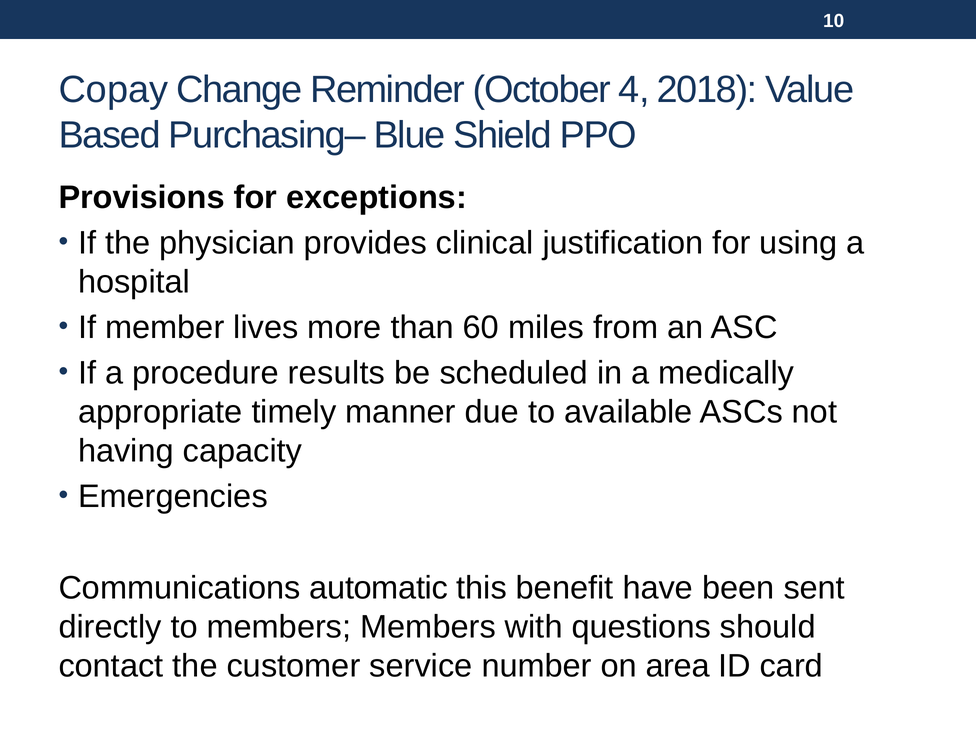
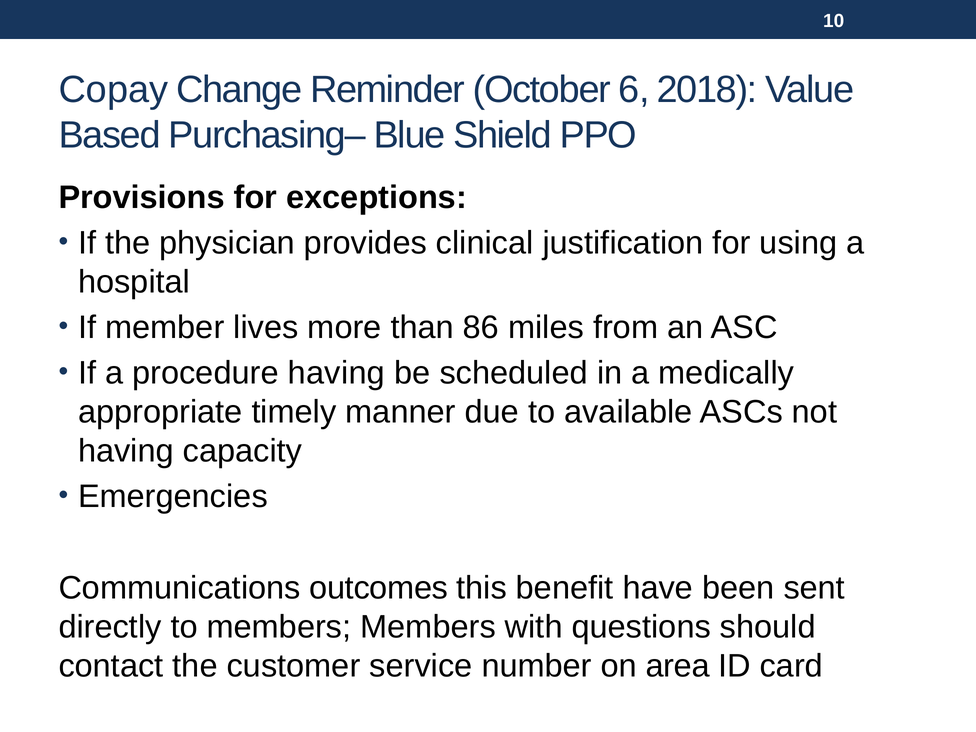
4: 4 -> 6 (634, 90)
60: 60 -> 86 (481, 328)
procedure results: results -> having (336, 373)
automatic: automatic -> outcomes (379, 588)
